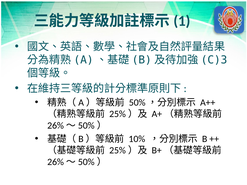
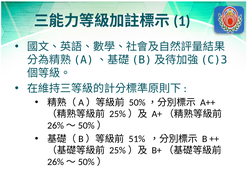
10%: 10% -> 51% (137, 139)
